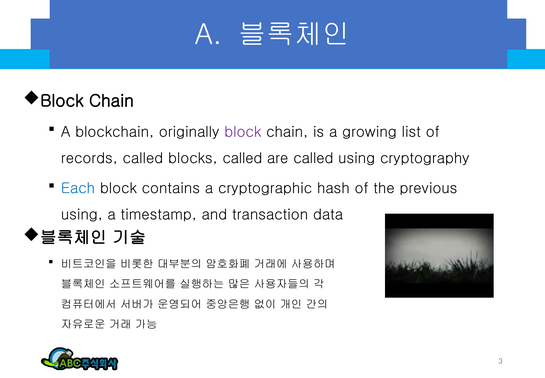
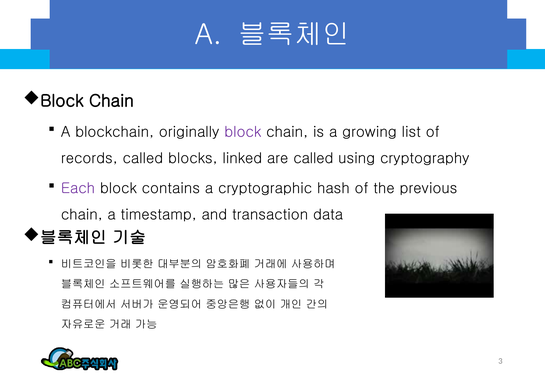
blocks called: called -> linked (242, 158)
Each colour: blue -> purple (78, 188)
using: using -> chain (82, 214)
